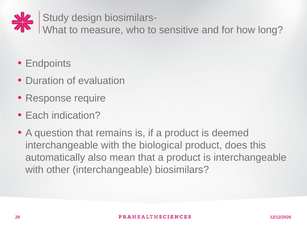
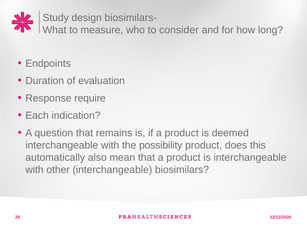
sensitive: sensitive -> consider (179, 30)
biological: biological -> possibility (161, 145)
